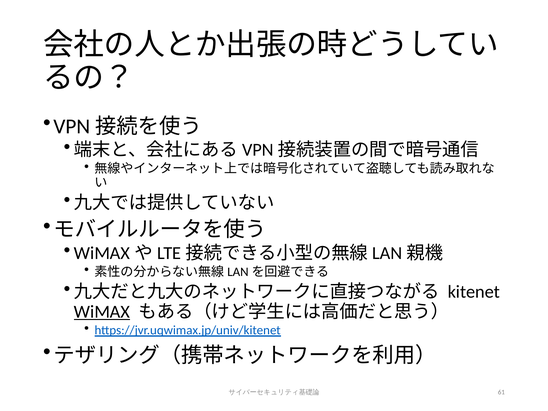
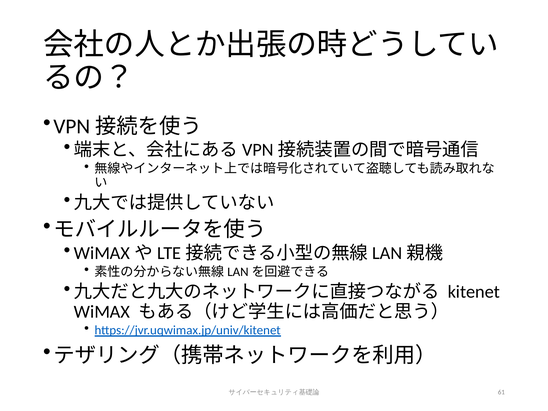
WiMAX underline: present -> none (102, 312)
